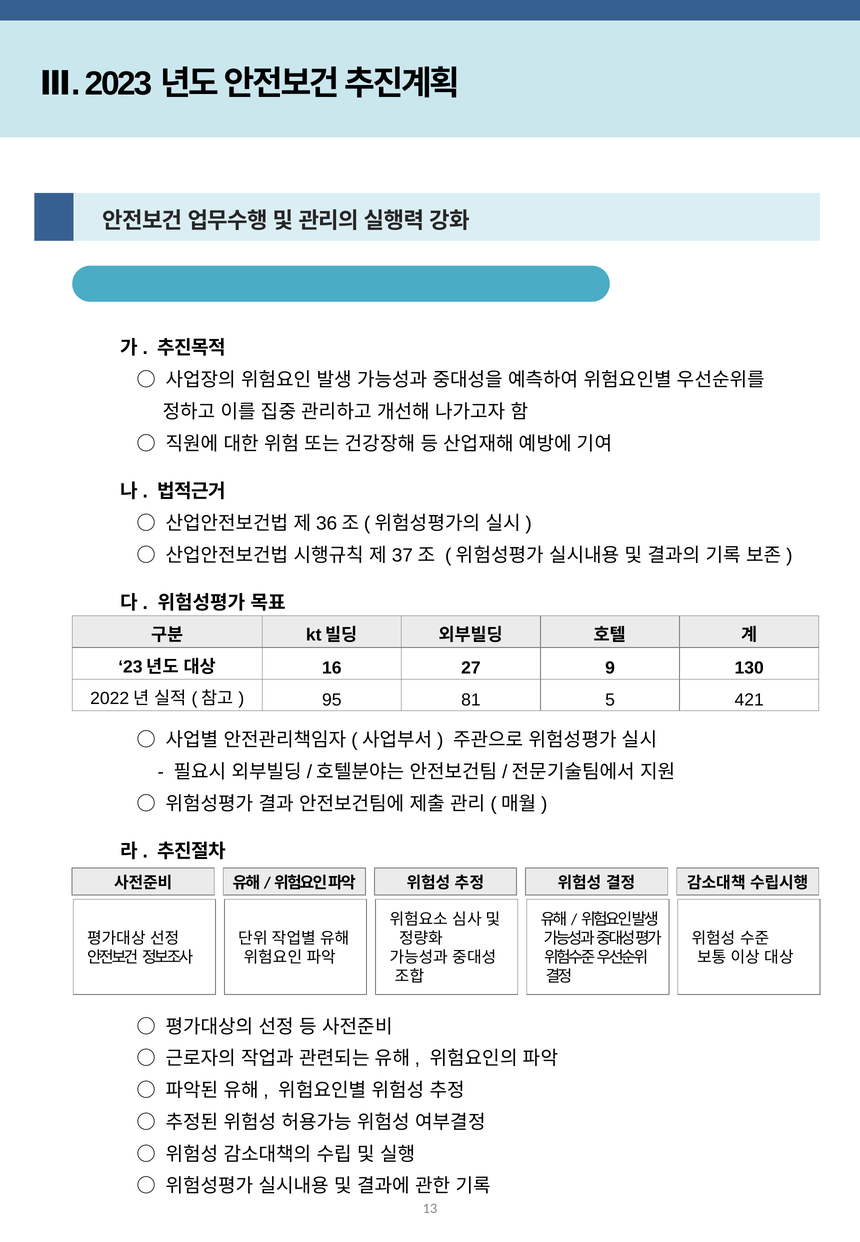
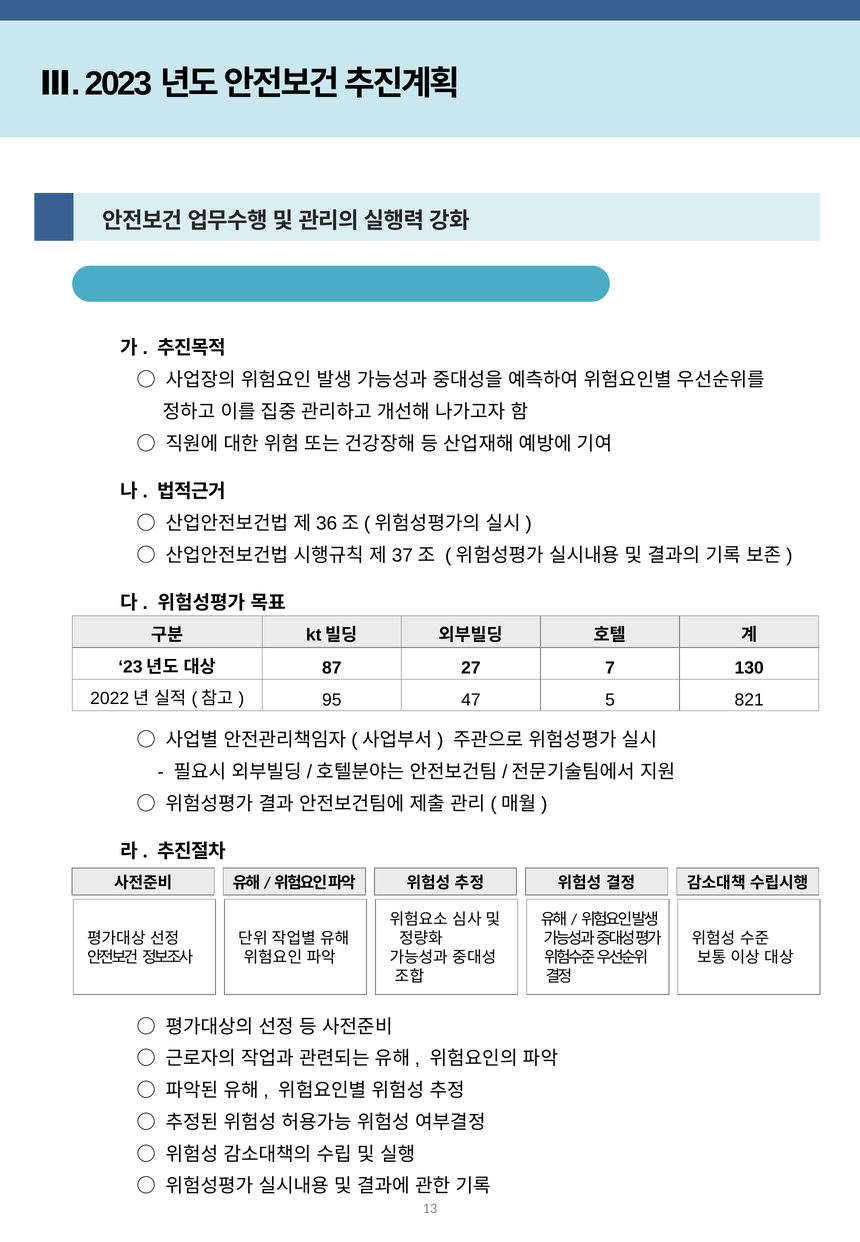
16: 16 -> 87 (332, 668)
9: 9 -> 7 (610, 668)
81: 81 -> 47 (471, 700)
421: 421 -> 821 (749, 700)
